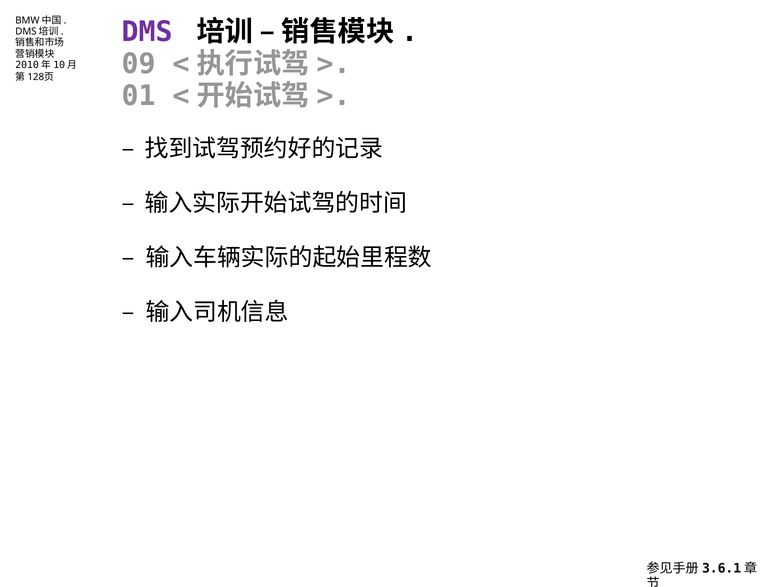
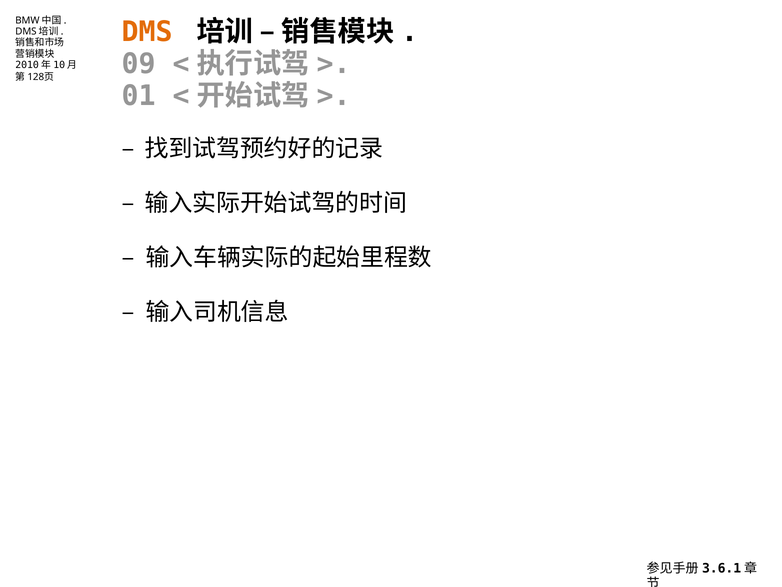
DMS colour: purple -> orange (147, 32)
